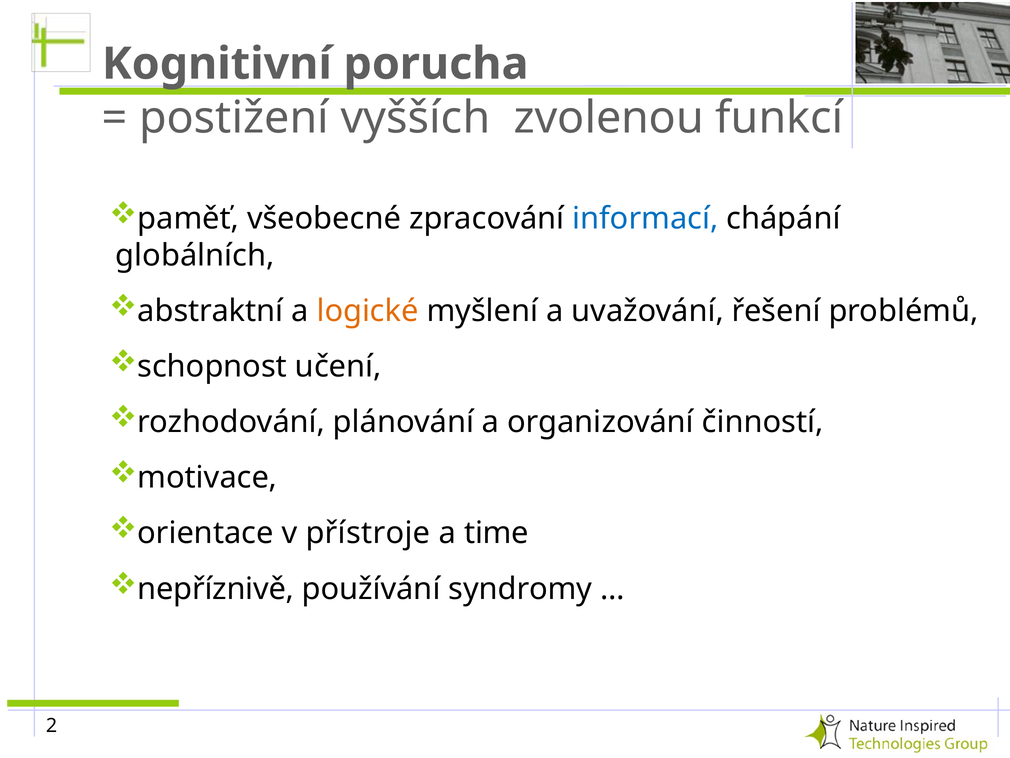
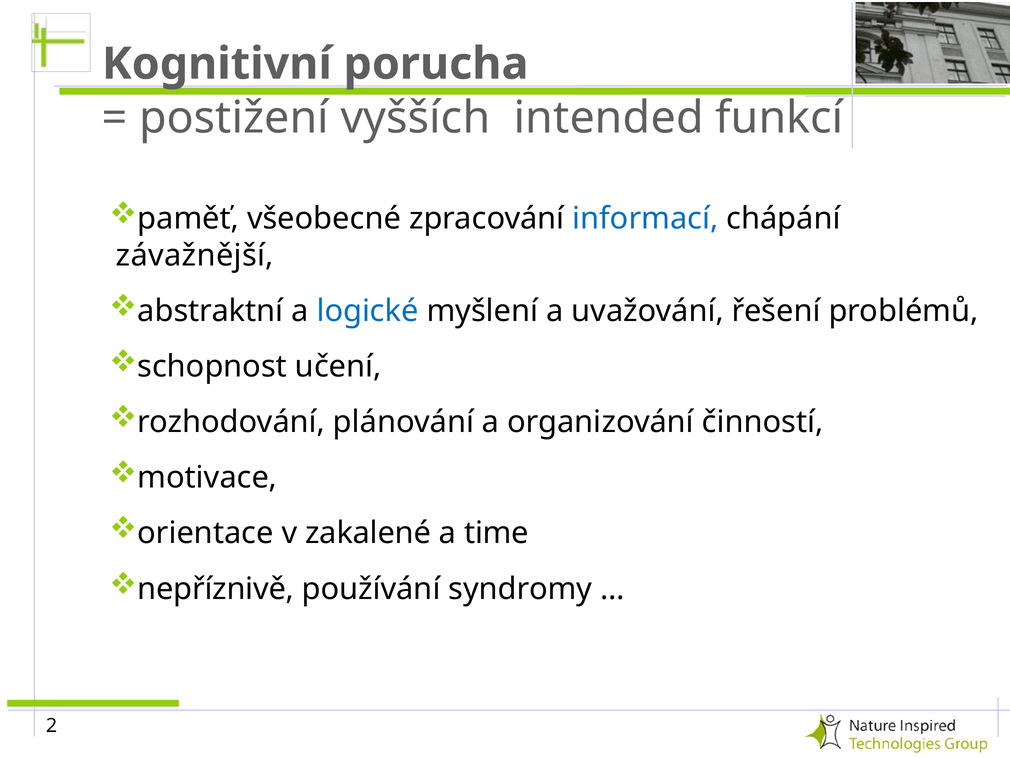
zvolenou: zvolenou -> intended (609, 118)
globálních: globálních -> závažnější (195, 255)
logické colour: orange -> blue (368, 311)
přístroje: přístroje -> zakalené (368, 533)
